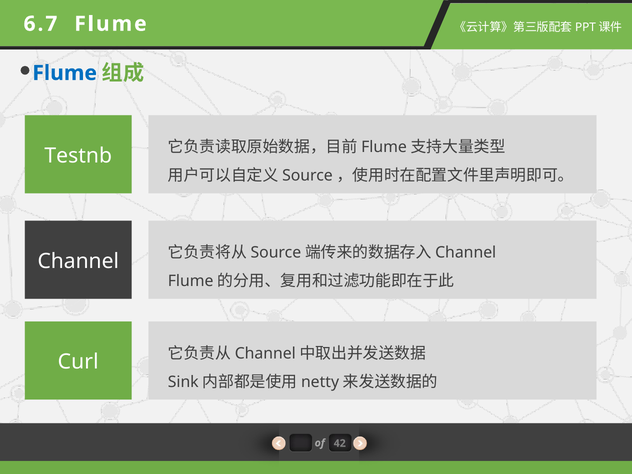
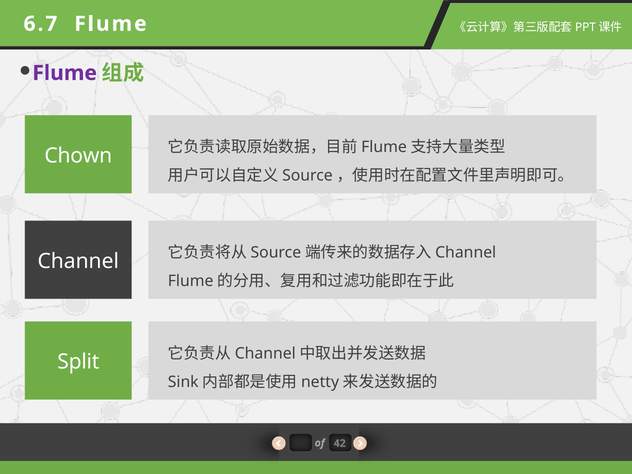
Flume colour: blue -> purple (65, 73)
Testnb: Testnb -> Chown (78, 156)
Curl: Curl -> Split (78, 362)
